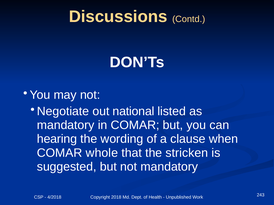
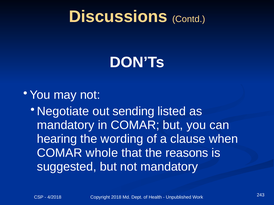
national: national -> sending (133, 112)
stricken: stricken -> reasons (187, 153)
